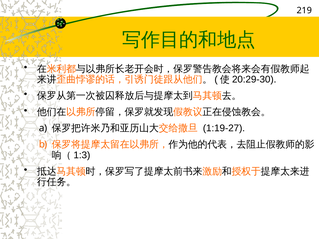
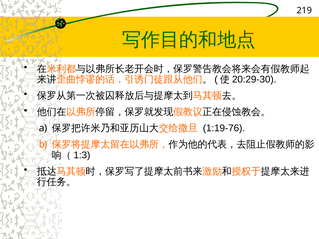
1:19-27: 1:19-27 -> 1:19-76 (224, 128)
